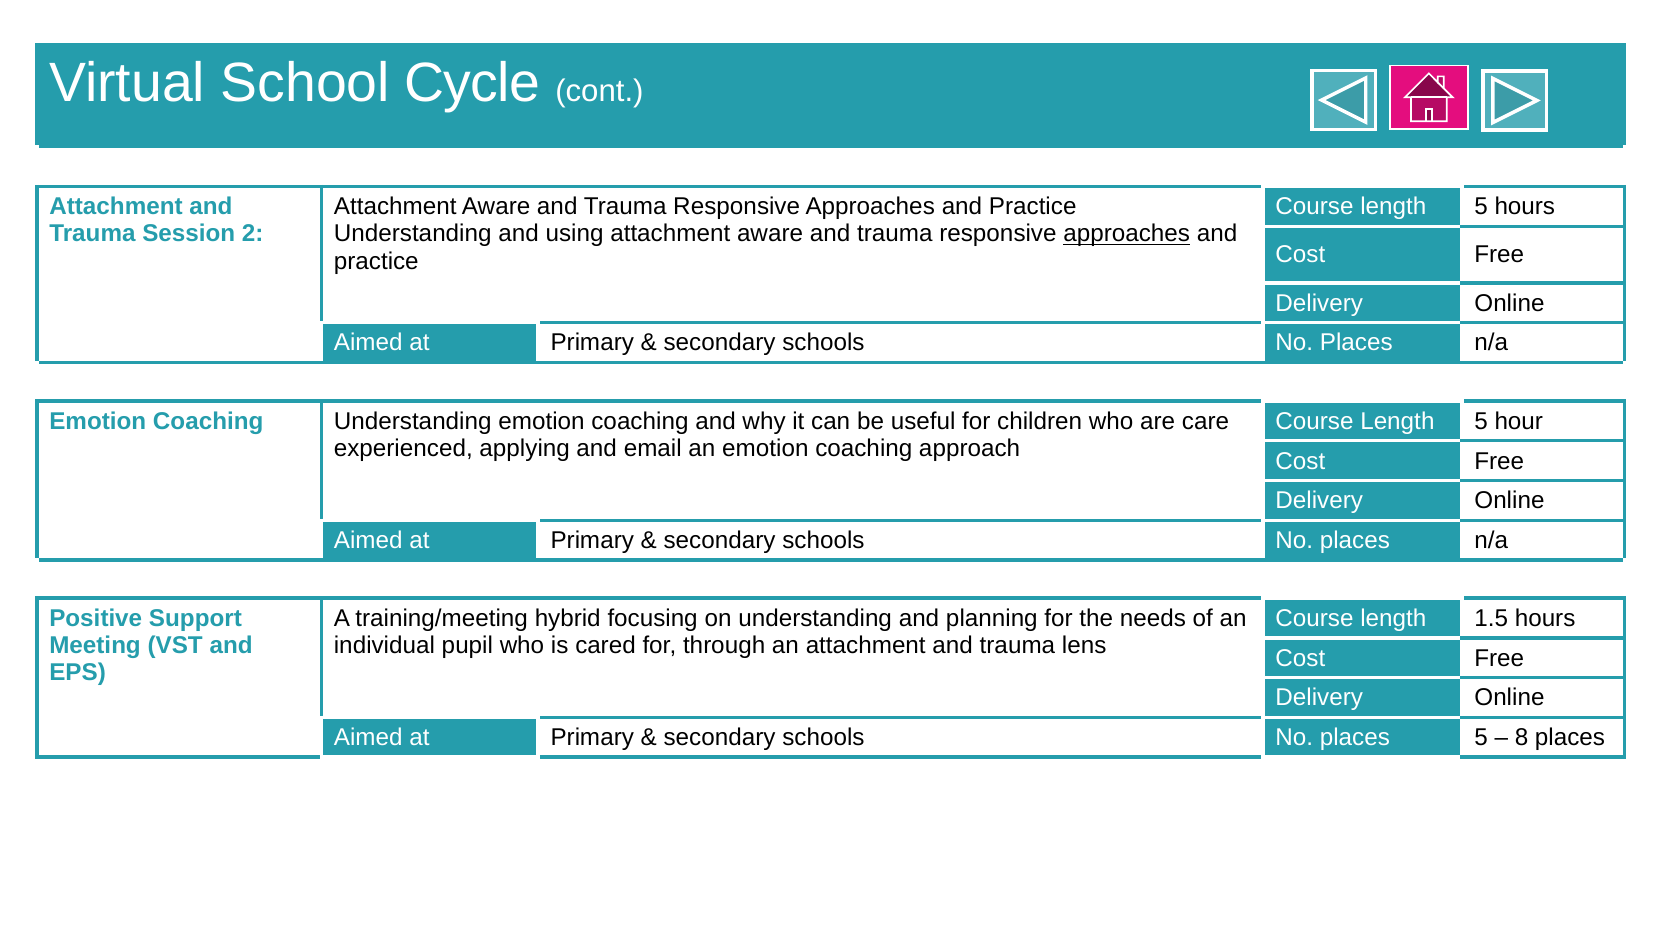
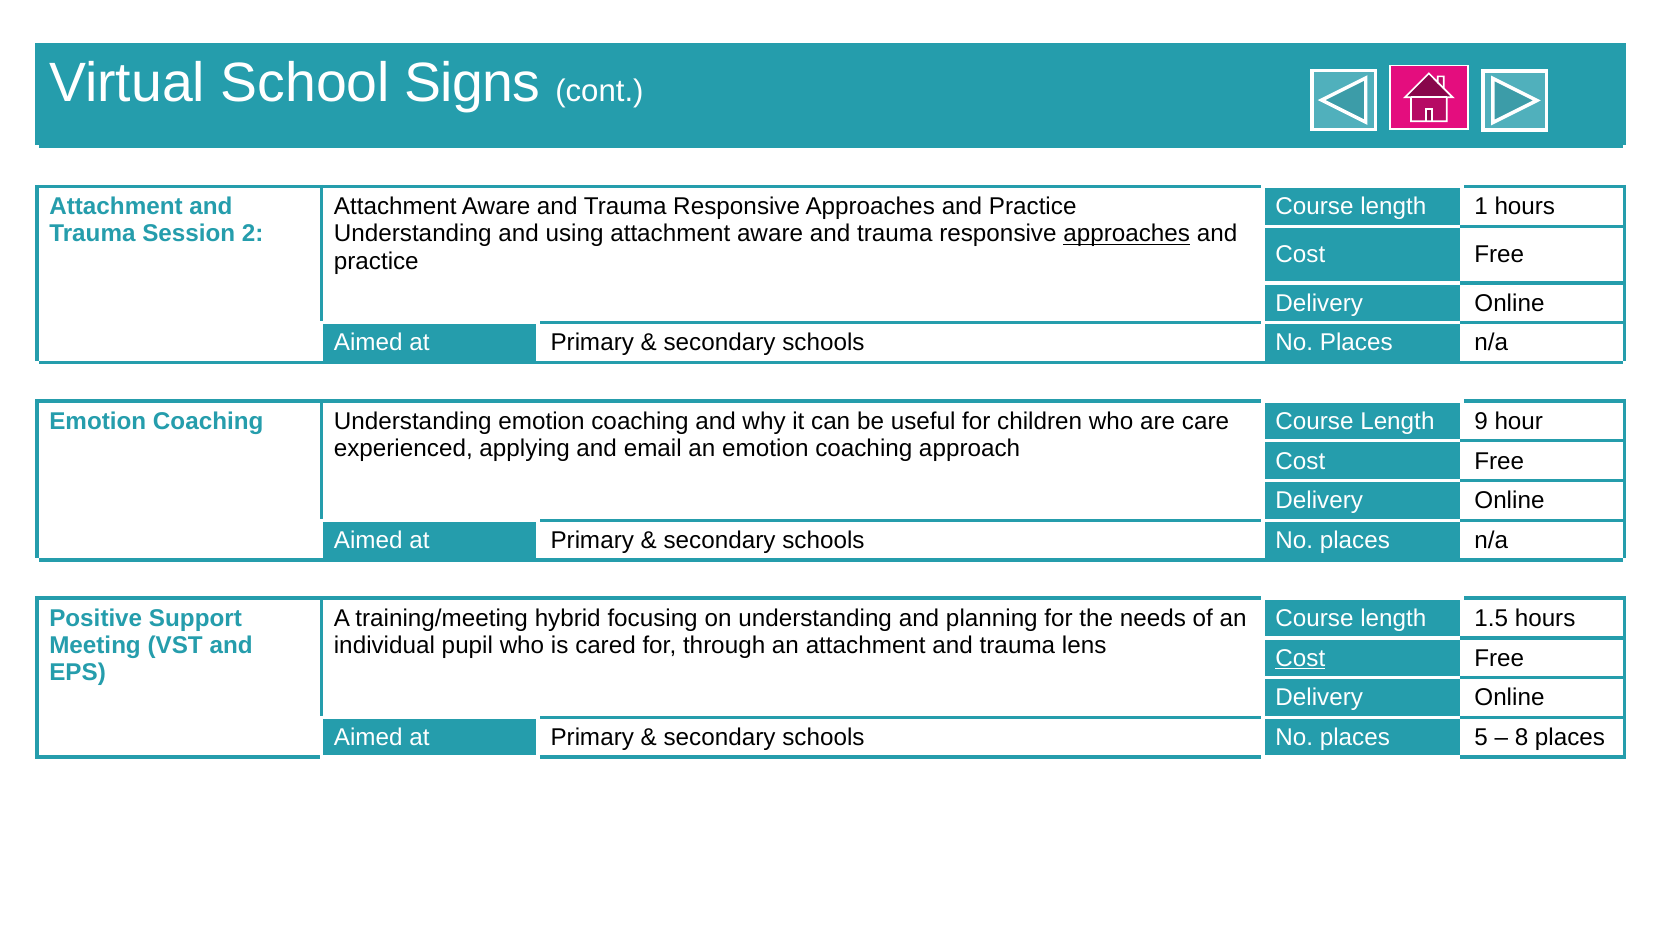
Cycle: Cycle -> Signs (472, 83)
5: 5 -> 1 (1481, 207)
5: 5 -> 9 (1481, 421)
Cost underline: none -> present (1300, 658)
